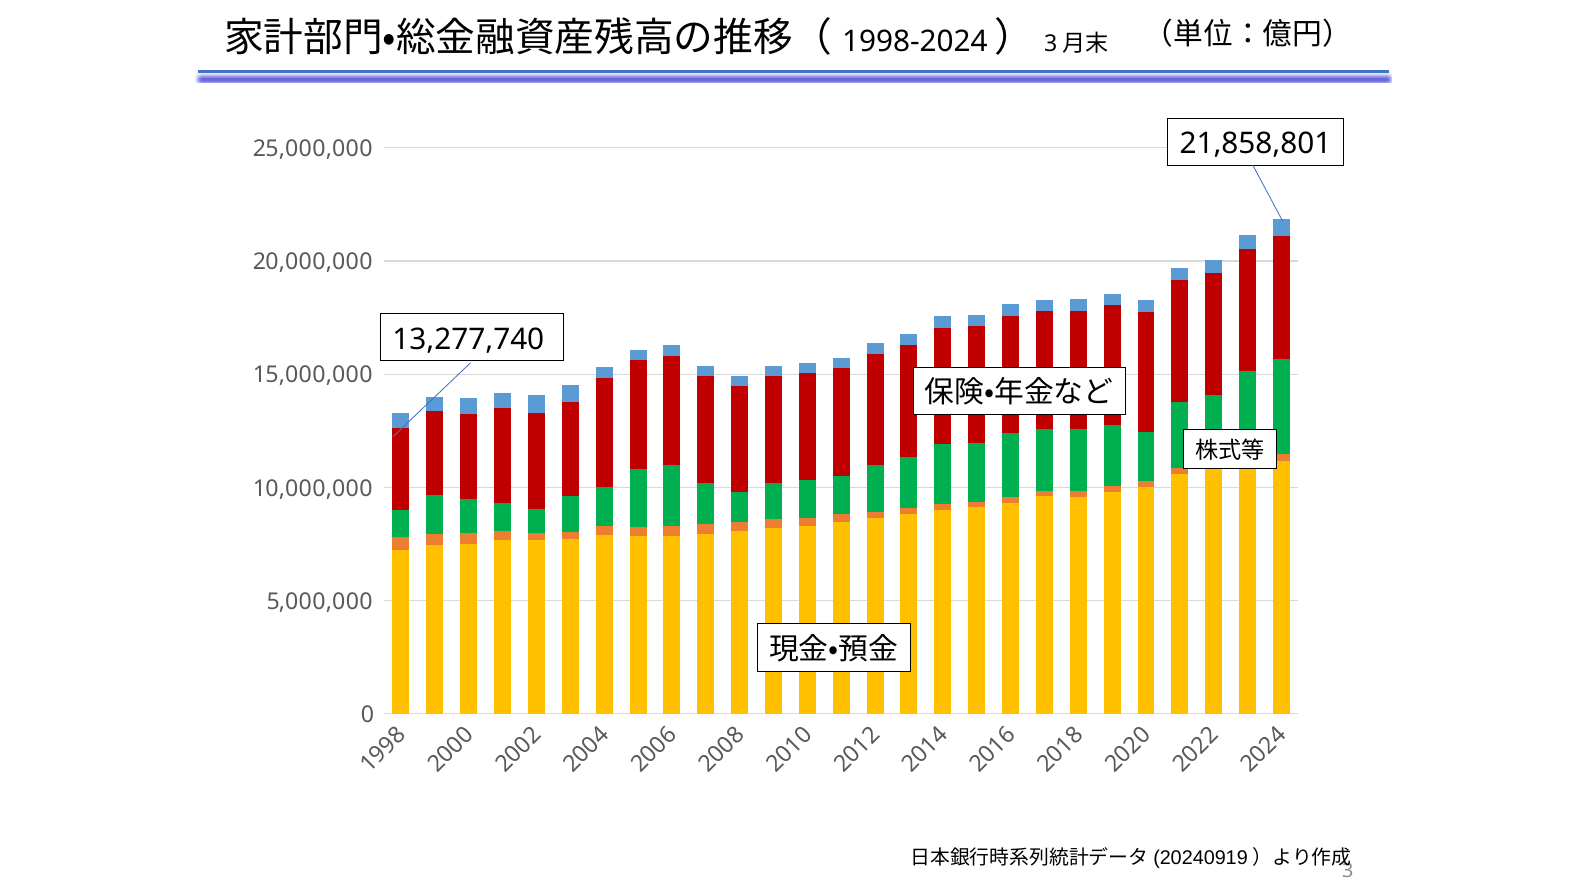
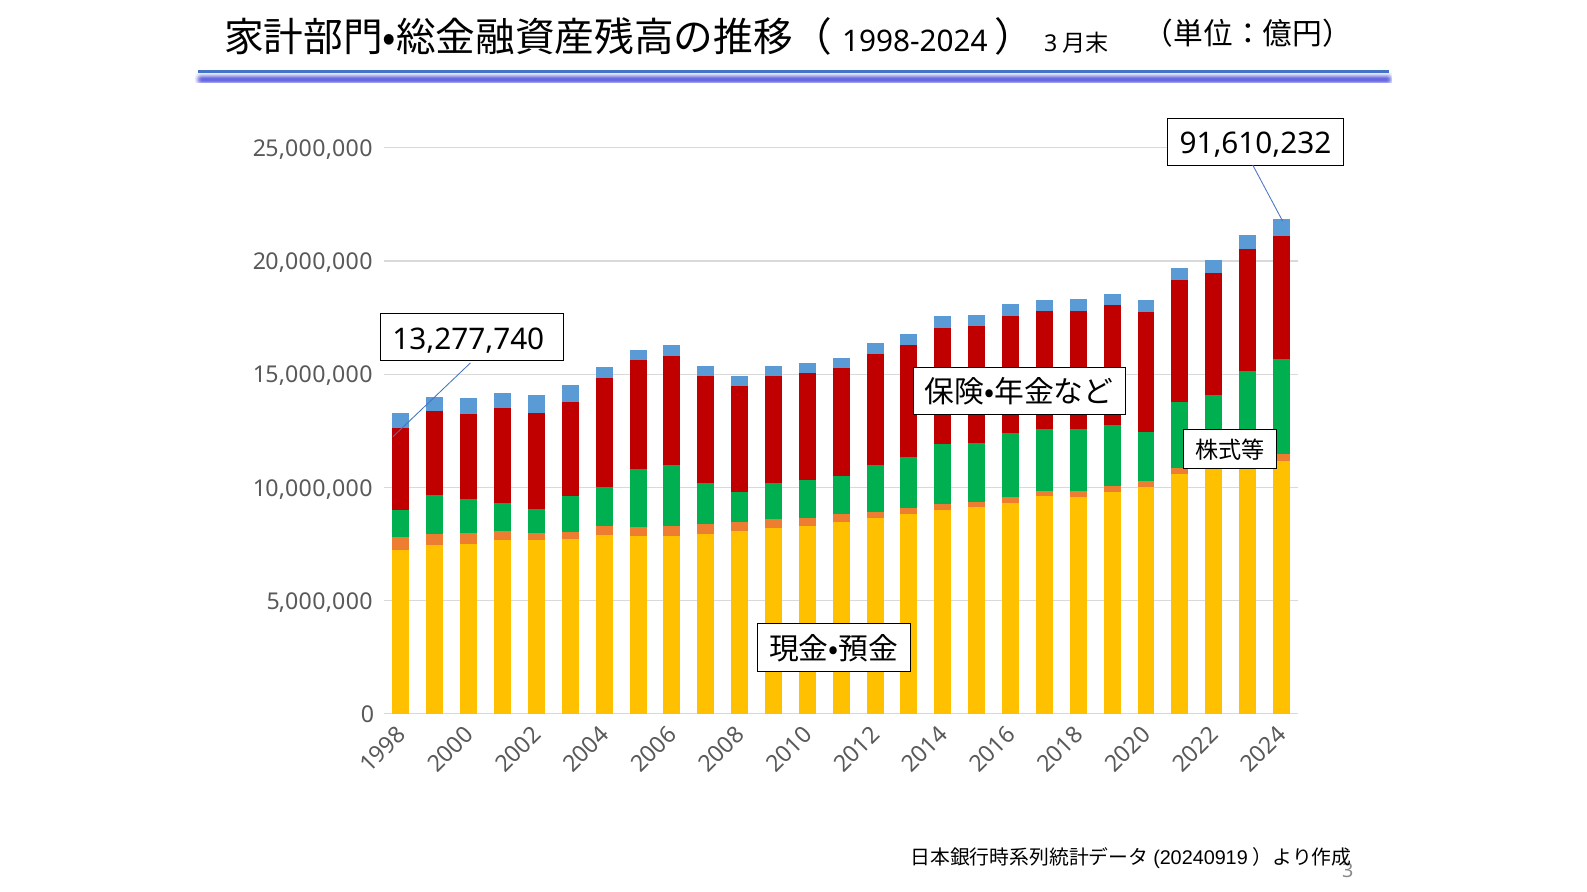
21,858,801: 21,858,801 -> 91,610,232 (1255, 144)
